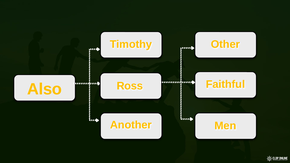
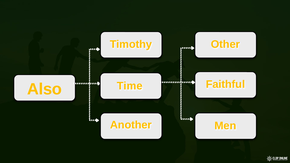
Ross: Ross -> Time (130, 86)
